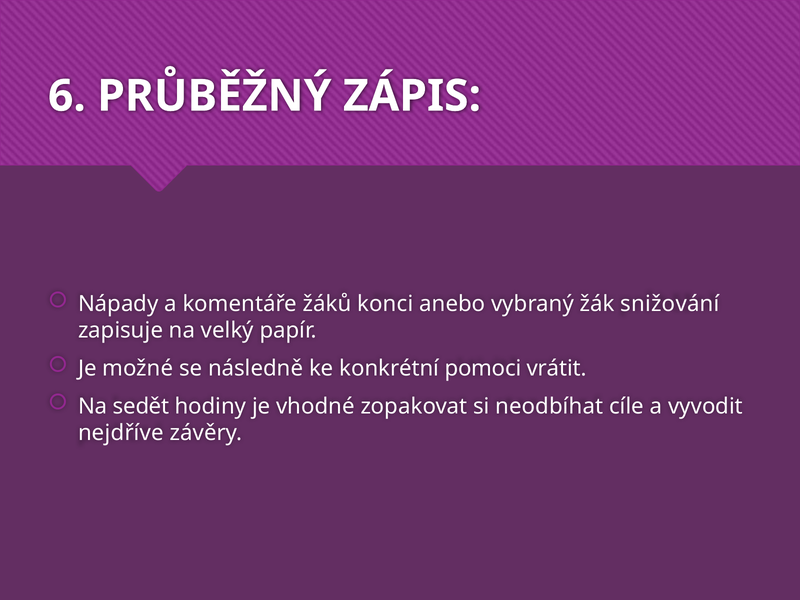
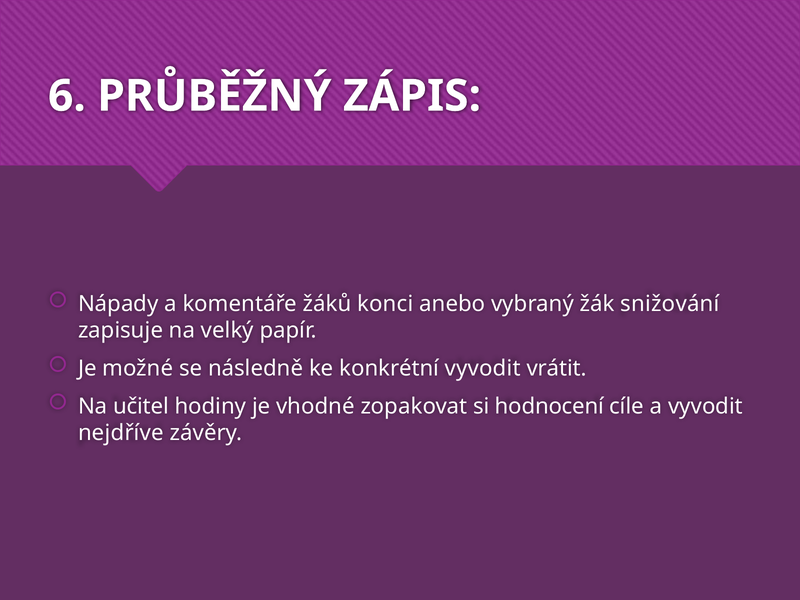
konkrétní pomoci: pomoci -> vyvodit (483, 368)
sedět: sedět -> učitel (141, 406)
neodbíhat: neodbíhat -> hodnocení (549, 406)
